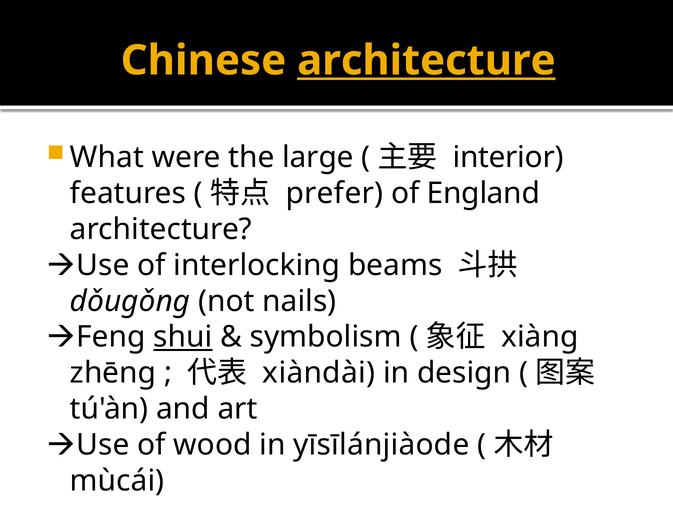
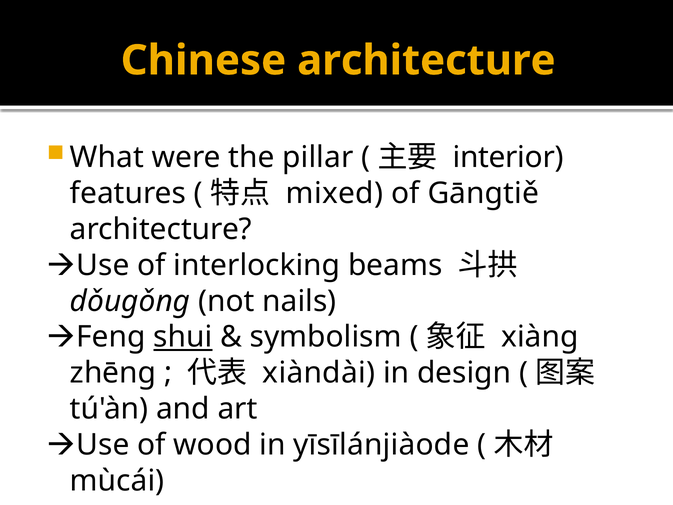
architecture underline: present -> none (426, 60)
large: large -> pillar (318, 157)
prefer: prefer -> mixed (334, 193)
England: England -> Gāngtiě (483, 193)
